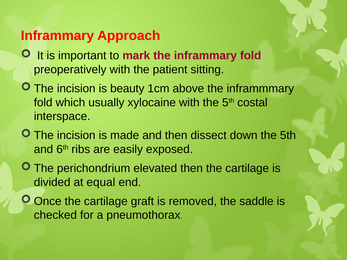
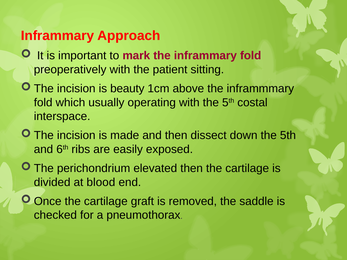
xylocaine: xylocaine -> operating (152, 103)
equal: equal -> blood (101, 182)
